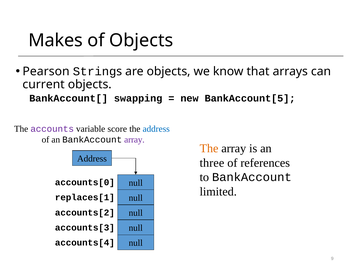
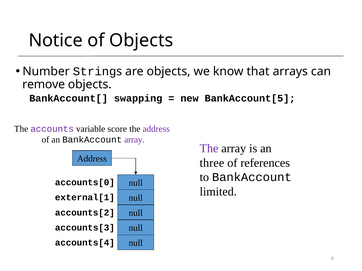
Makes: Makes -> Notice (56, 41)
Pearson: Pearson -> Number (46, 72)
current: current -> remove (44, 85)
address colour: blue -> purple (156, 129)
The colour: orange -> purple (209, 149)
replaces[1: replaces[1 -> external[1 (85, 198)
